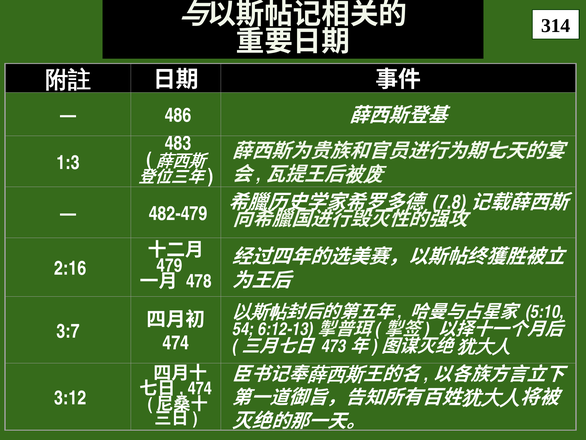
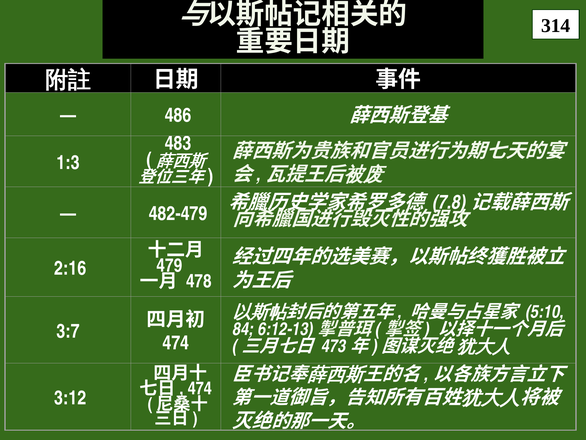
54: 54 -> 84 (243, 329)
